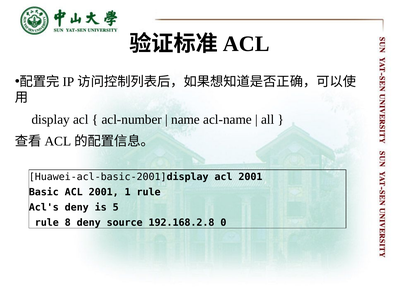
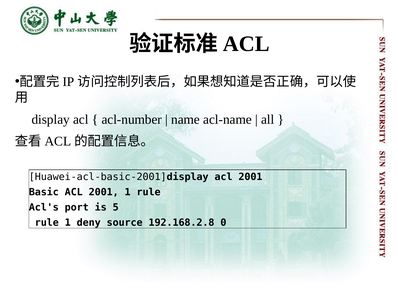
Acl's deny: deny -> port (77, 208)
rule 8: 8 -> 1 (68, 223)
